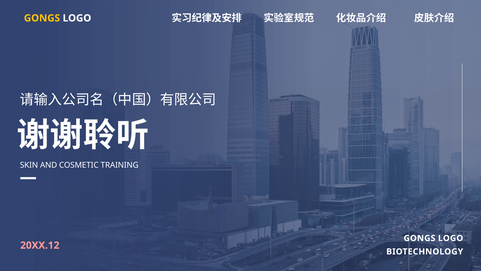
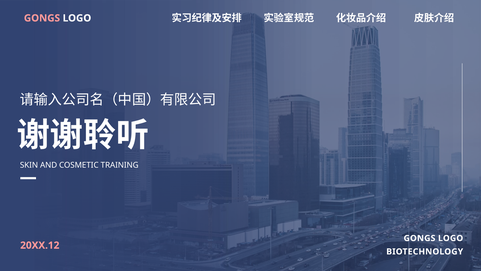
GONGS colour: yellow -> pink (42, 18)
